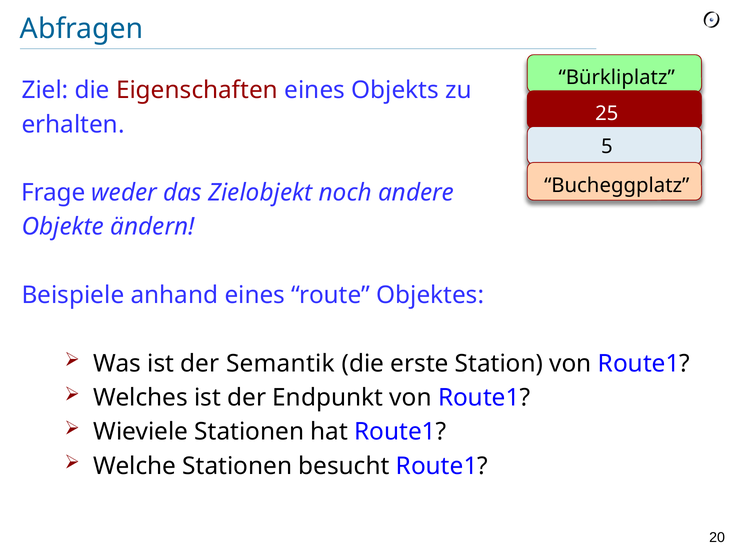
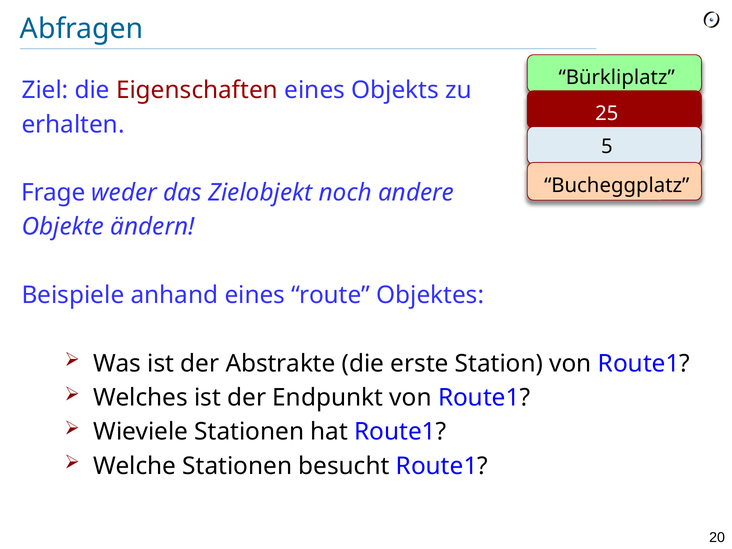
Semantik: Semantik -> Abstrakte (281, 364)
